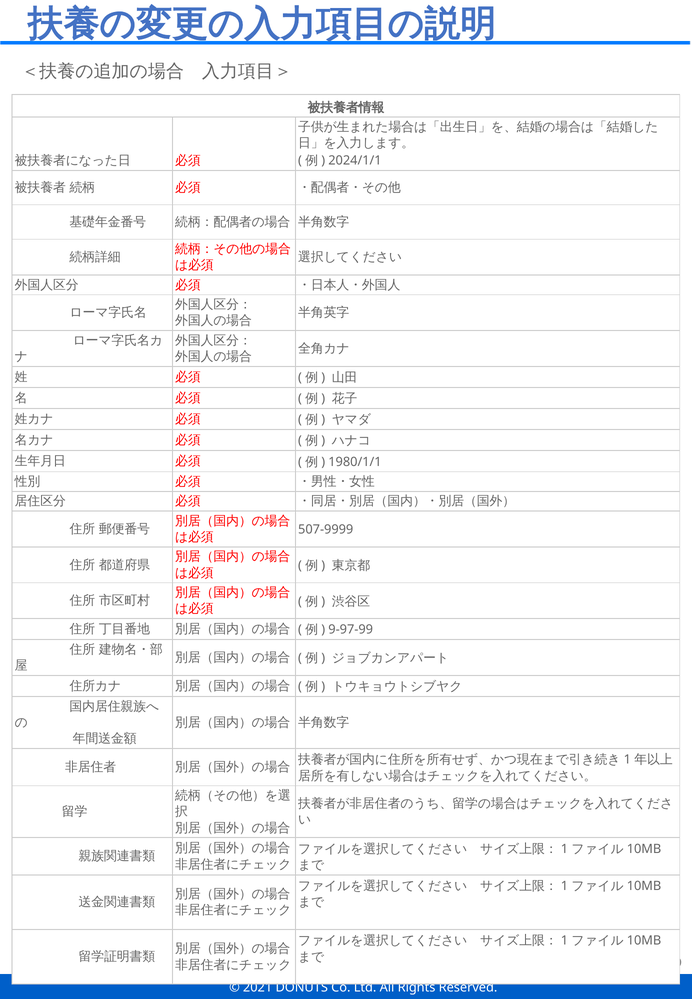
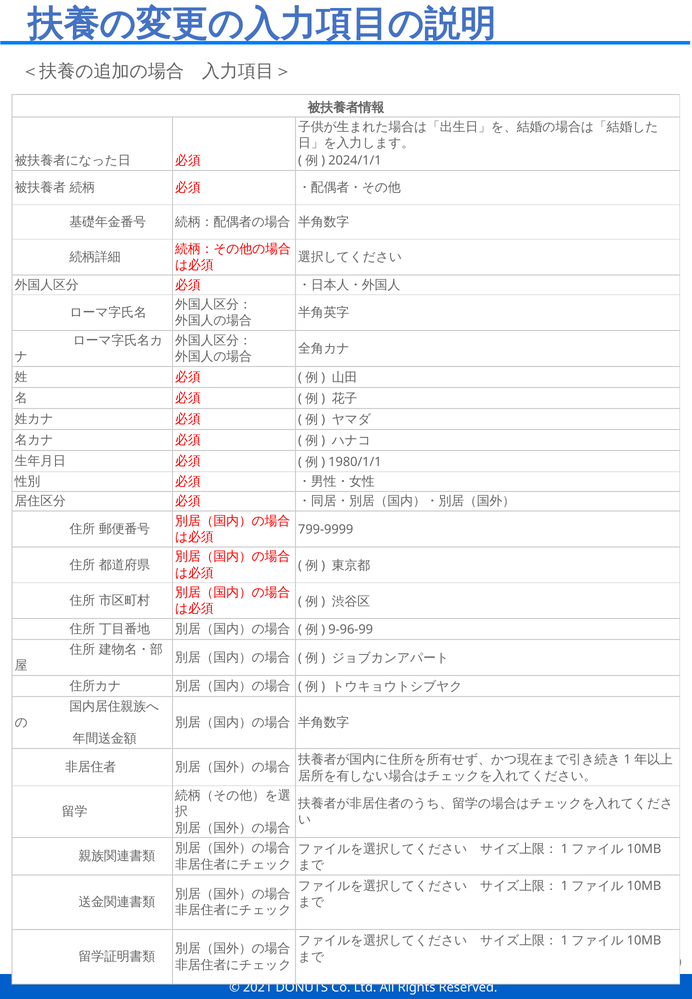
507-9999: 507-9999 -> 799-9999 (326, 530)
9-97-99: 9-97-99 -> 9-96-99 (351, 630)
